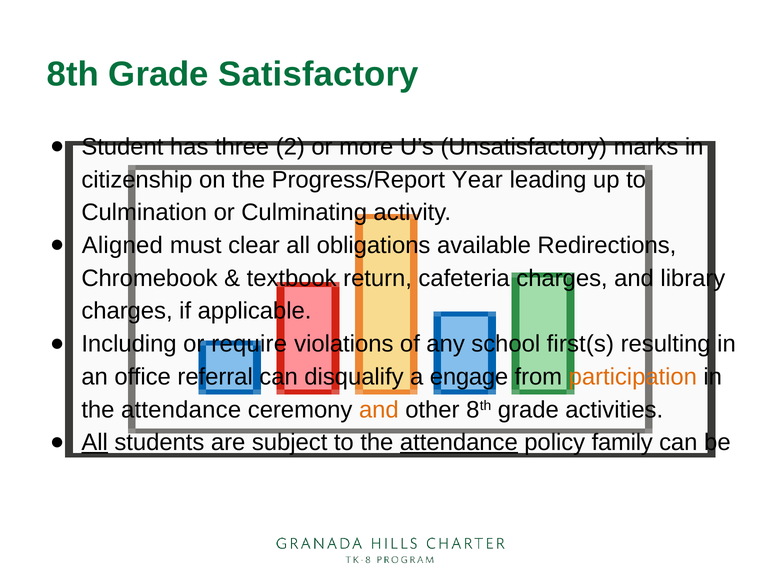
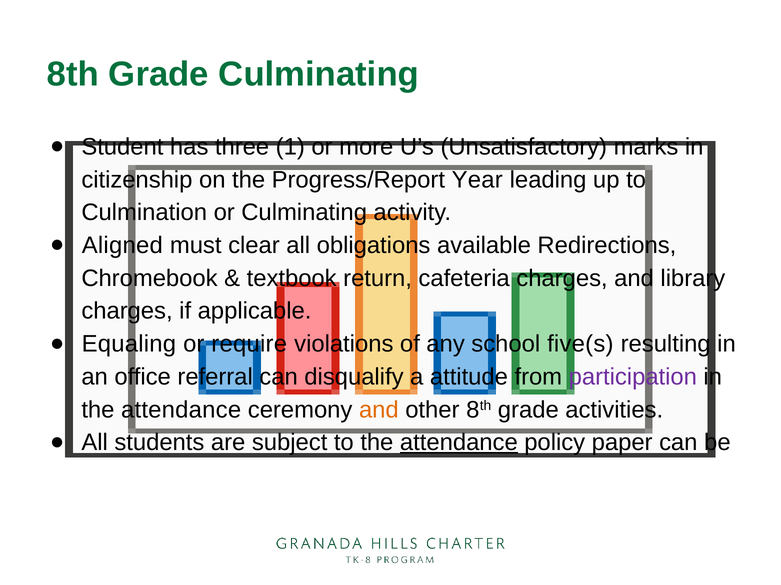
Grade Satisfactory: Satisfactory -> Culminating (319, 74)
2: 2 -> 1 (290, 147)
Including: Including -> Equaling (129, 344)
first(s: first(s -> five(s (580, 344)
engage: engage -> attitude (469, 377)
participation colour: orange -> purple (633, 377)
All underline: present -> none (95, 443)
family: family -> paper (622, 443)
